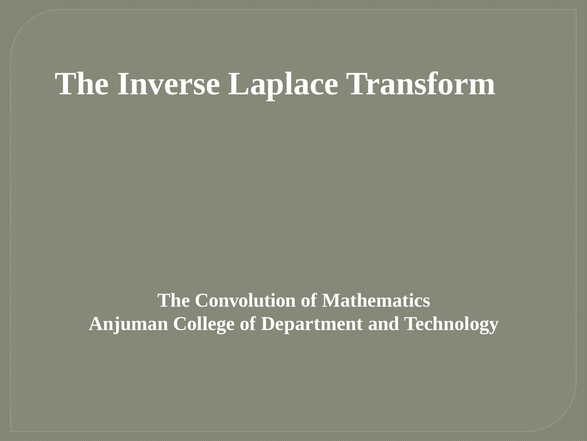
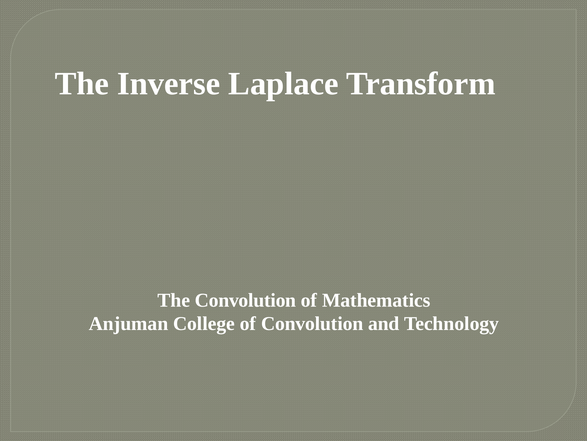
of Department: Department -> Convolution (312, 323)
